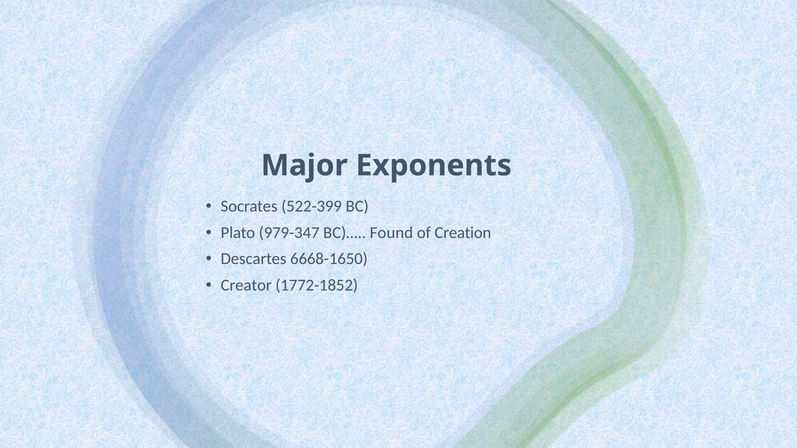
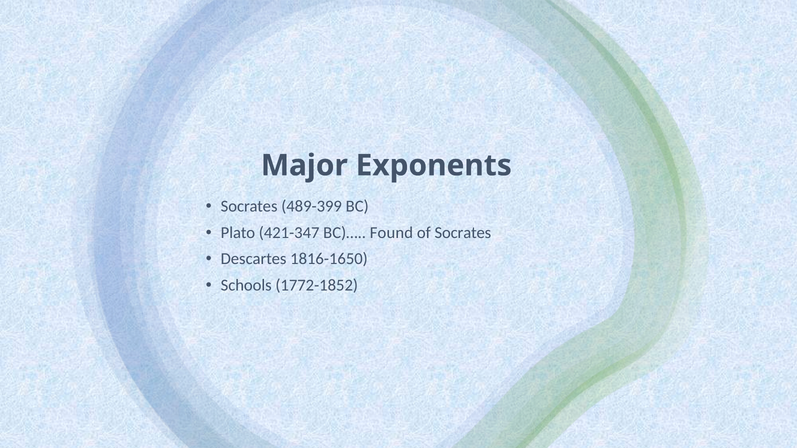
522-399: 522-399 -> 489-399 (312, 207)
979-347: 979-347 -> 421-347 (289, 233)
of Creation: Creation -> Socrates (463, 233)
6668-1650: 6668-1650 -> 1816-1650 (329, 259)
Creator: Creator -> Schools (246, 285)
